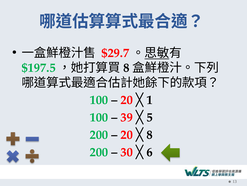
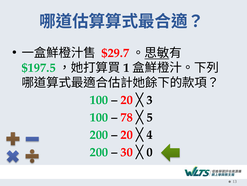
8: 8 -> 1 (126, 68)
1: 1 -> 3 (150, 100)
39: 39 -> 78 (127, 117)
20 8: 8 -> 4 (150, 134)
6: 6 -> 0 (150, 152)
